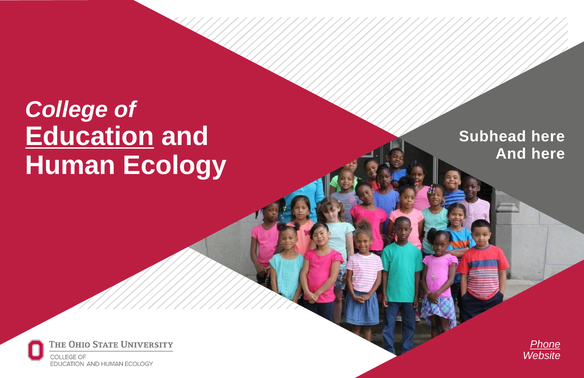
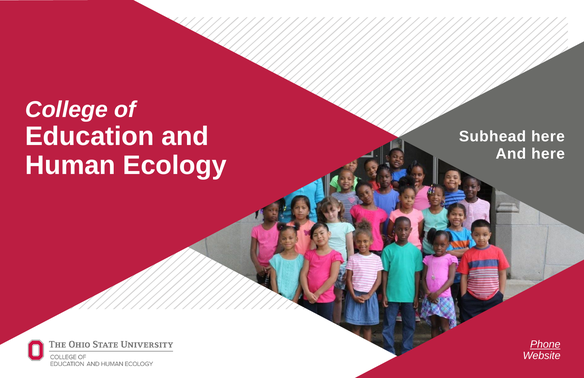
Education underline: present -> none (90, 136)
